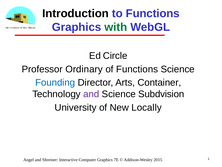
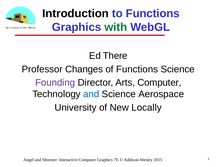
Circle: Circle -> There (115, 56)
Ordinary: Ordinary -> Changes (84, 69)
Founding colour: blue -> purple (55, 82)
Arts Container: Container -> Computer (159, 82)
and colour: purple -> blue (91, 94)
Subdvision: Subdvision -> Aerospace (161, 94)
